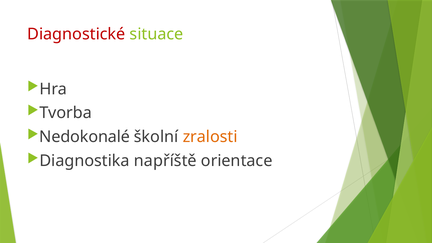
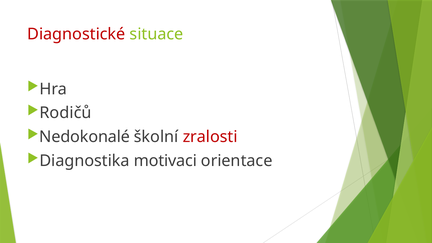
Tvorba: Tvorba -> Rodičů (66, 113)
zralosti colour: orange -> red (210, 137)
napříště: napříště -> motivaci (165, 161)
